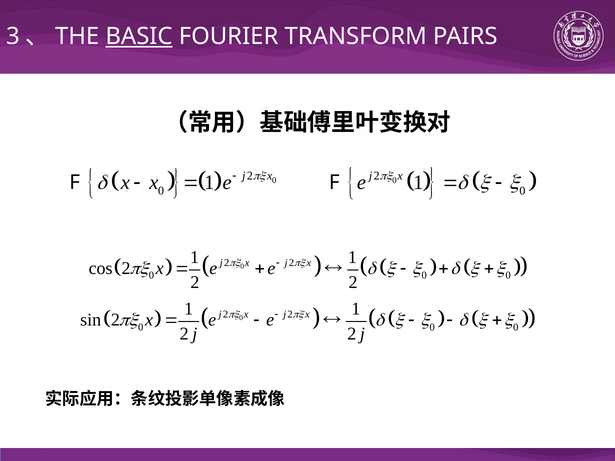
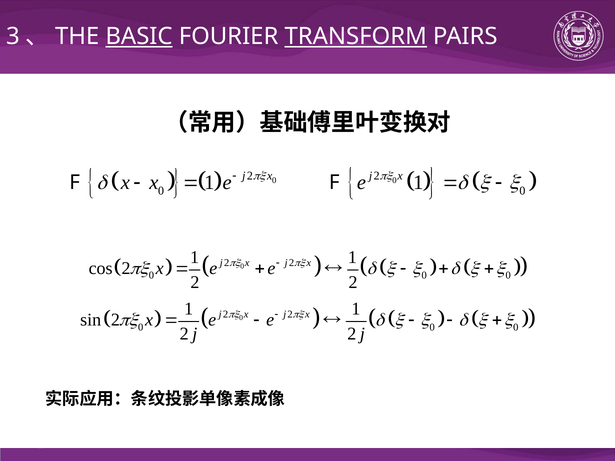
TRANSFORM underline: none -> present (356, 36)
